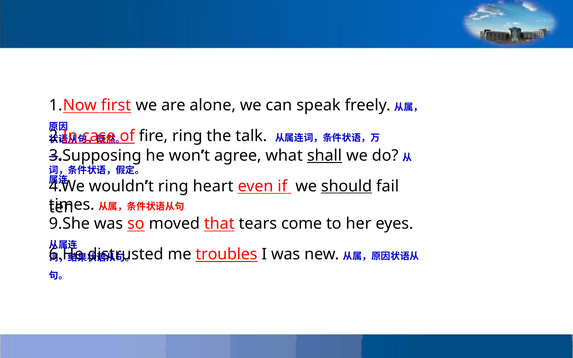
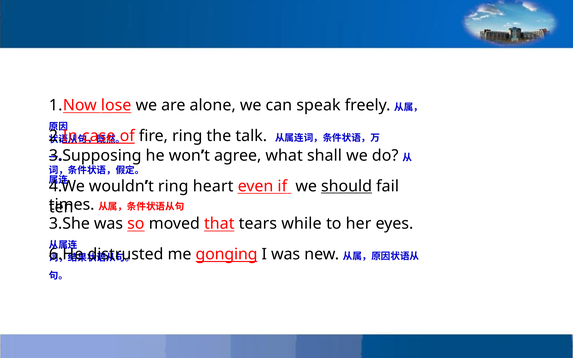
first: first -> lose (116, 105)
shall underline: present -> none (324, 156)
9.She: 9.She -> 3.She (69, 224)
come: come -> while (301, 224)
troubles: troubles -> gonging (227, 254)
